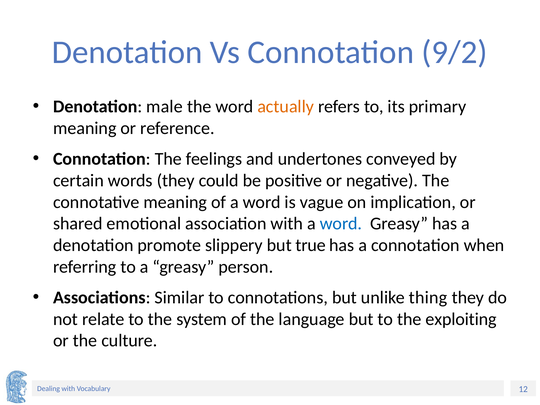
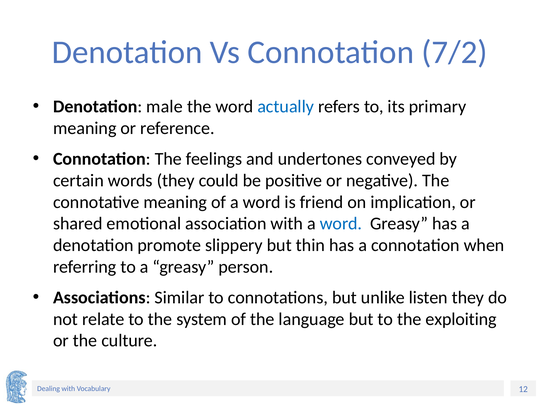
9/2: 9/2 -> 7/2 (455, 52)
actually colour: orange -> blue (286, 107)
vague: vague -> friend (322, 202)
true: true -> thin (310, 245)
thing: thing -> listen (428, 297)
